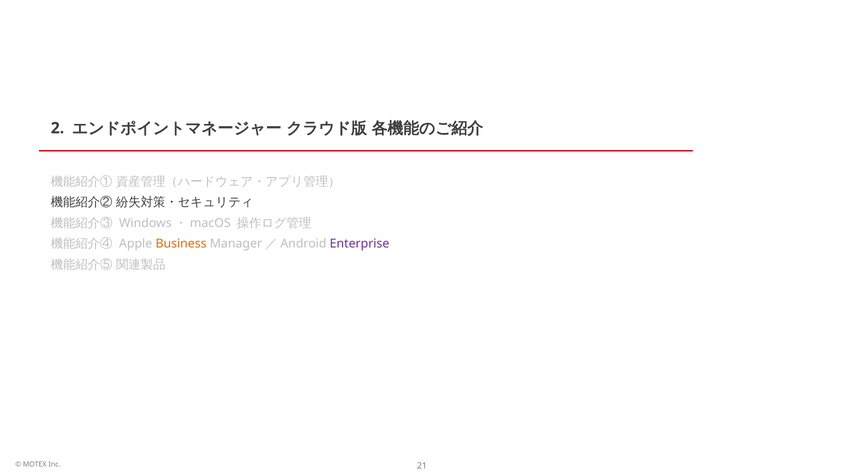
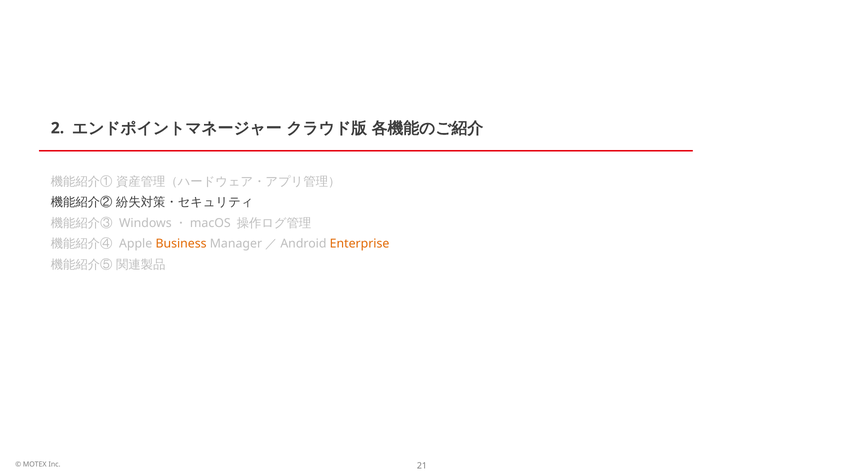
Enterprise colour: purple -> orange (360, 244)
